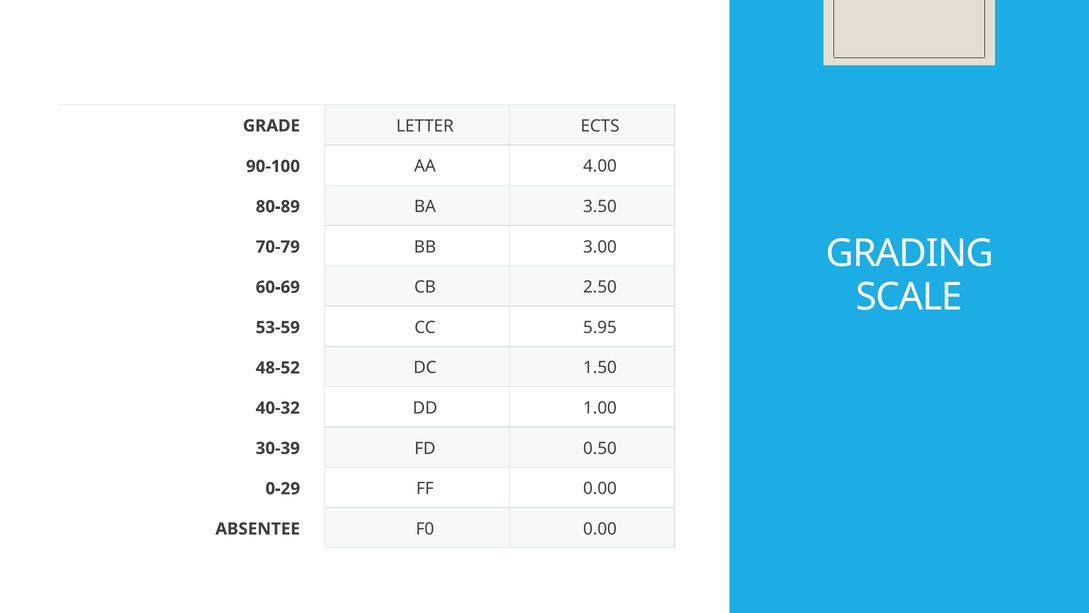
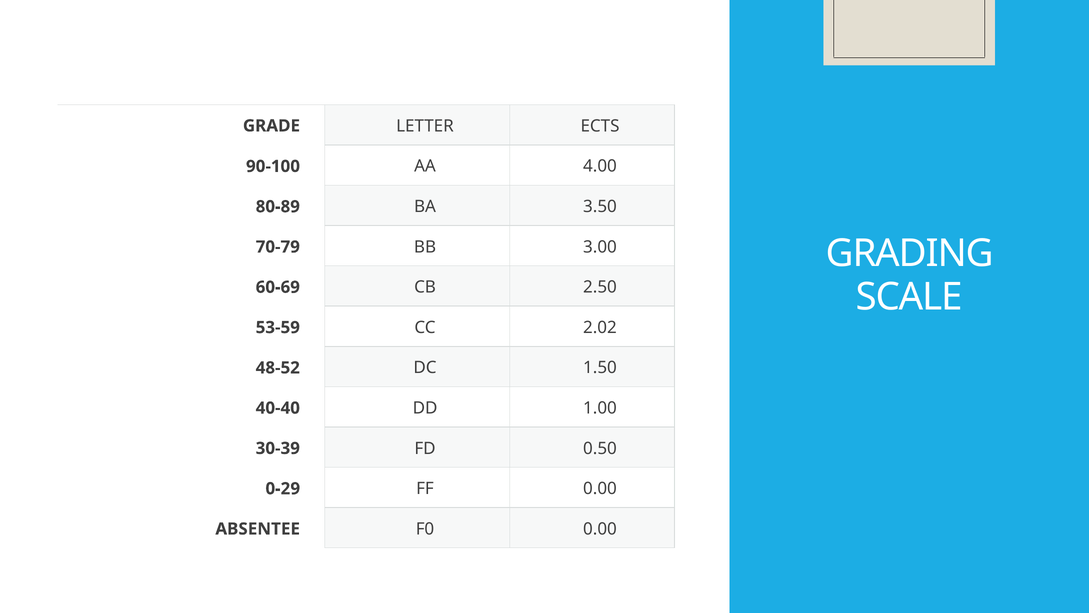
5.95: 5.95 -> 2.02 (600, 327)
40-32: 40-32 -> 40-40 (278, 408)
